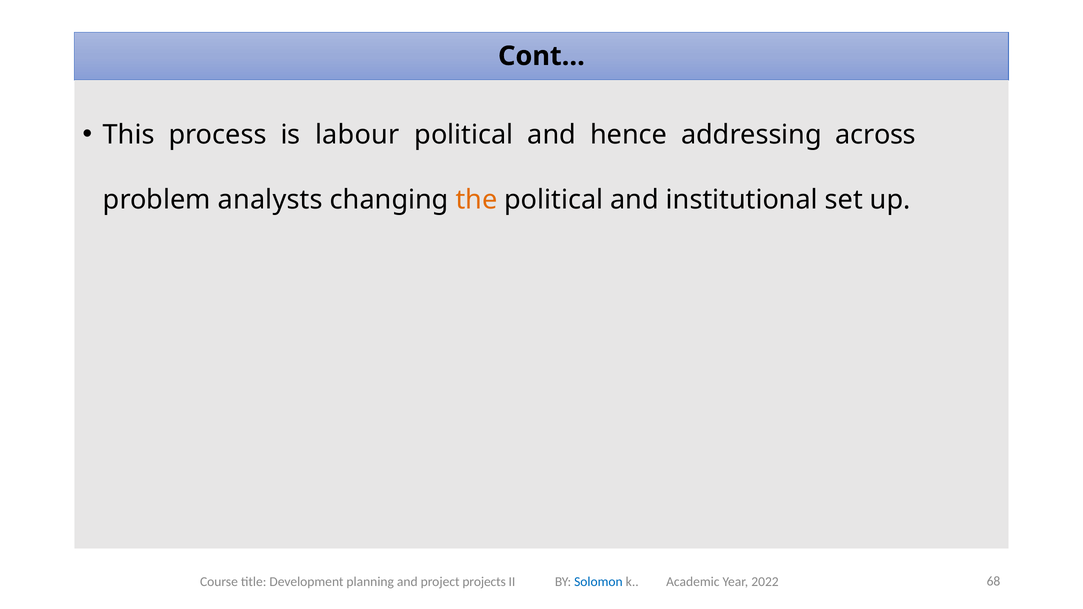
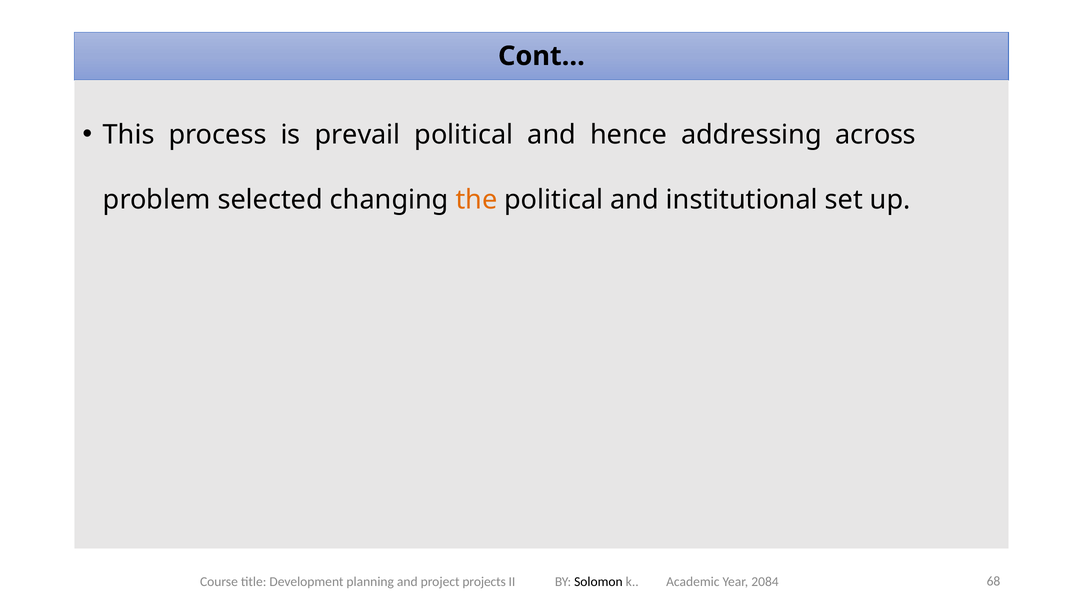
labour: labour -> prevail (357, 135)
analysts: analysts -> selected (270, 200)
Solomon colour: blue -> black (598, 582)
2022: 2022 -> 2084 (765, 582)
